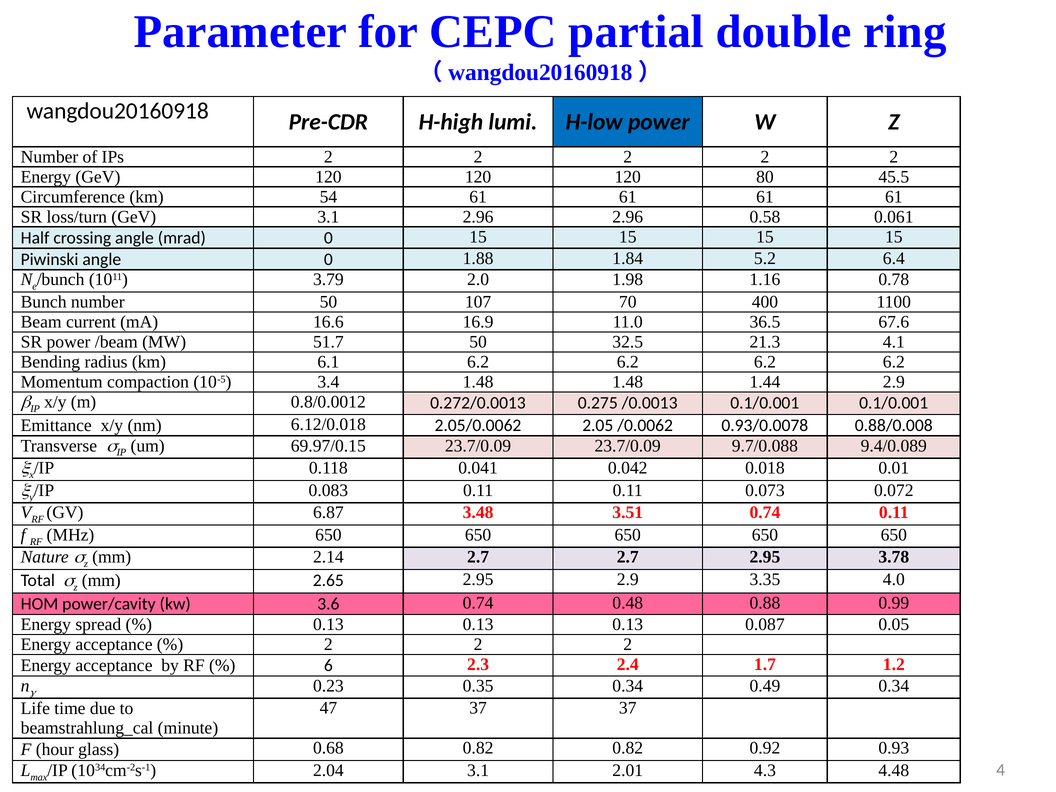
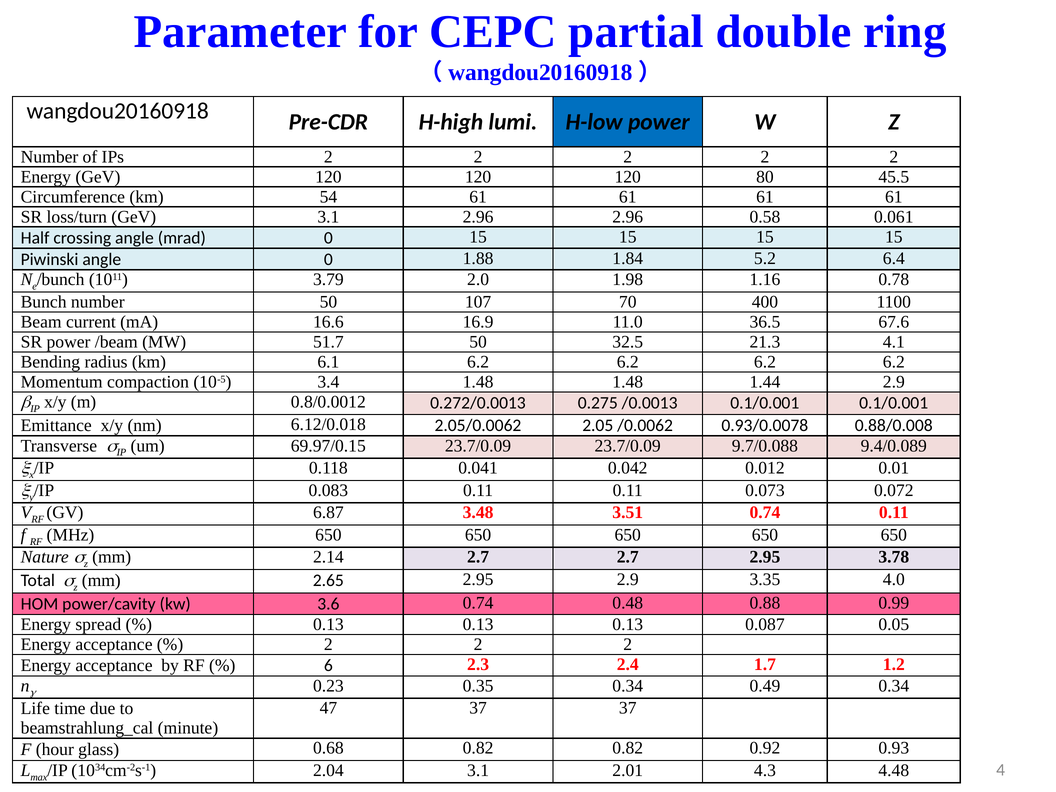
0.018: 0.018 -> 0.012 (765, 468)
